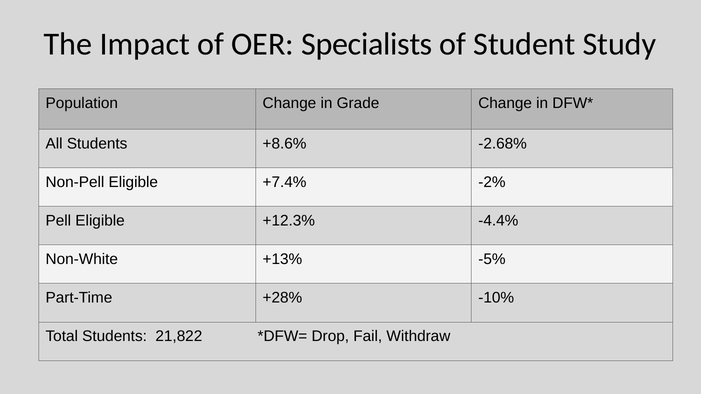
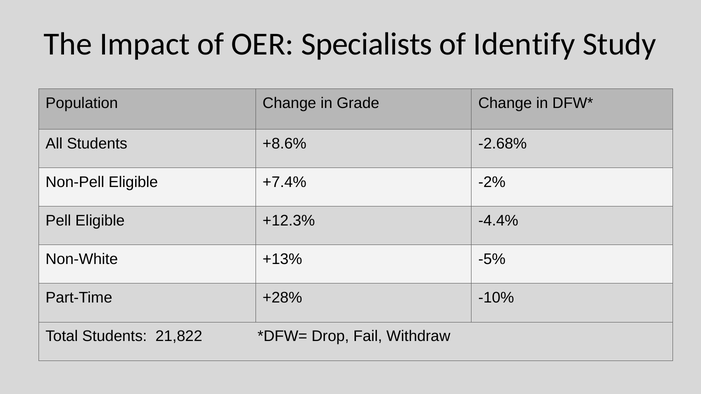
Student: Student -> Identify (524, 44)
